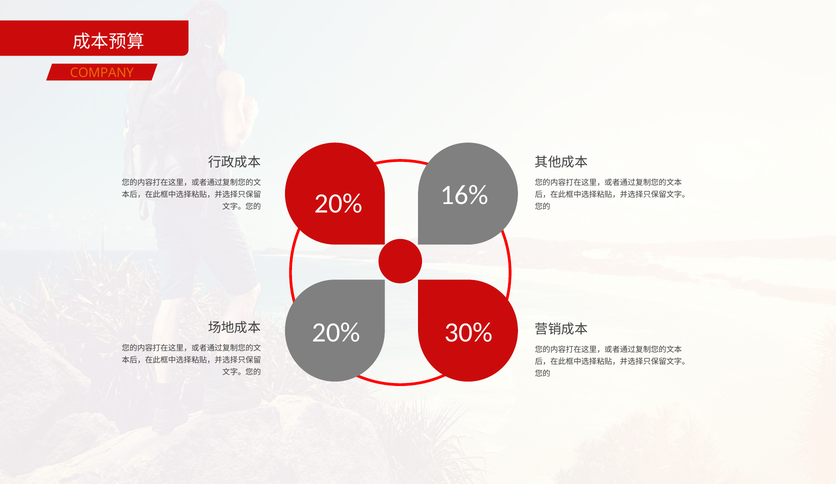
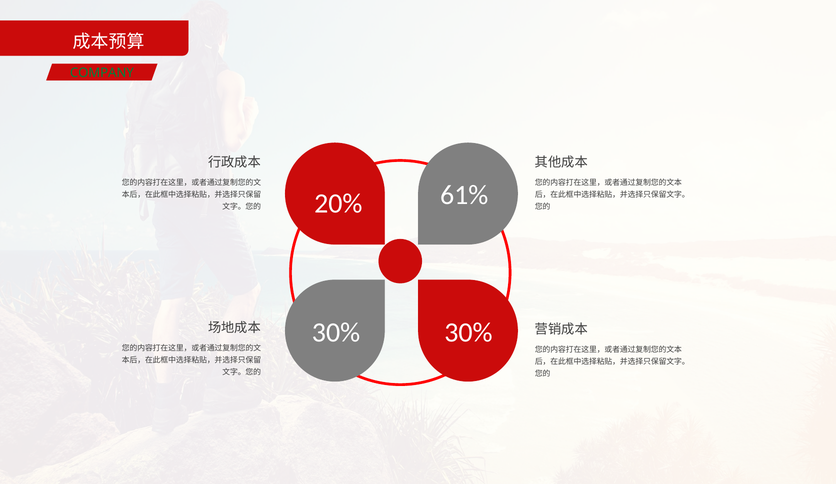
COMPANY colour: orange -> green (102, 73)
16%: 16% -> 61% (464, 195)
20%: 20% -> 30% (336, 333)
